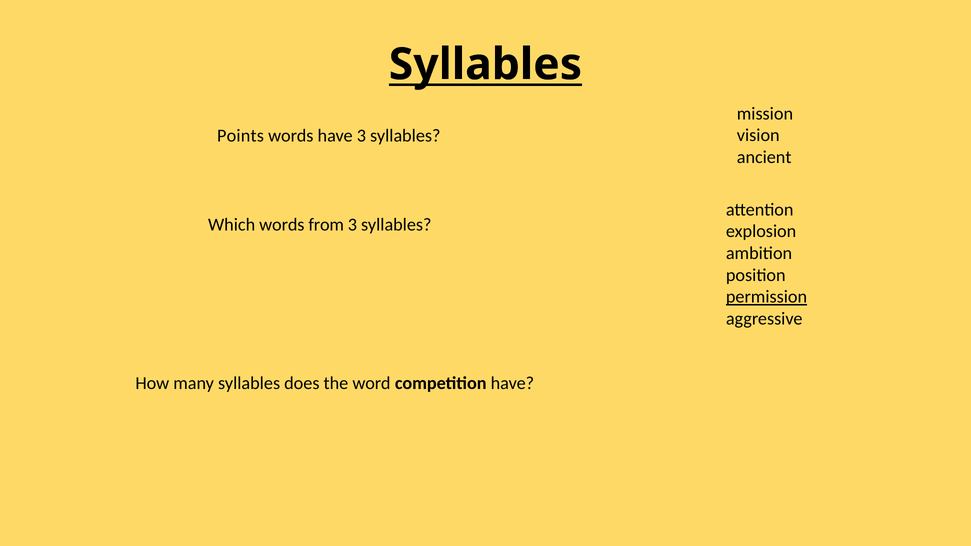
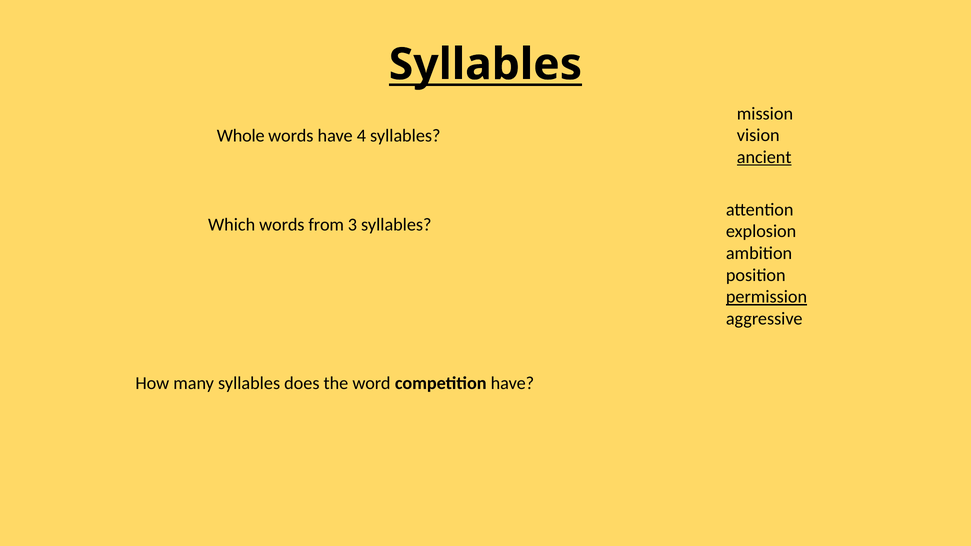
Points: Points -> Whole (241, 136)
have 3: 3 -> 4 (361, 136)
ancient underline: none -> present (764, 157)
